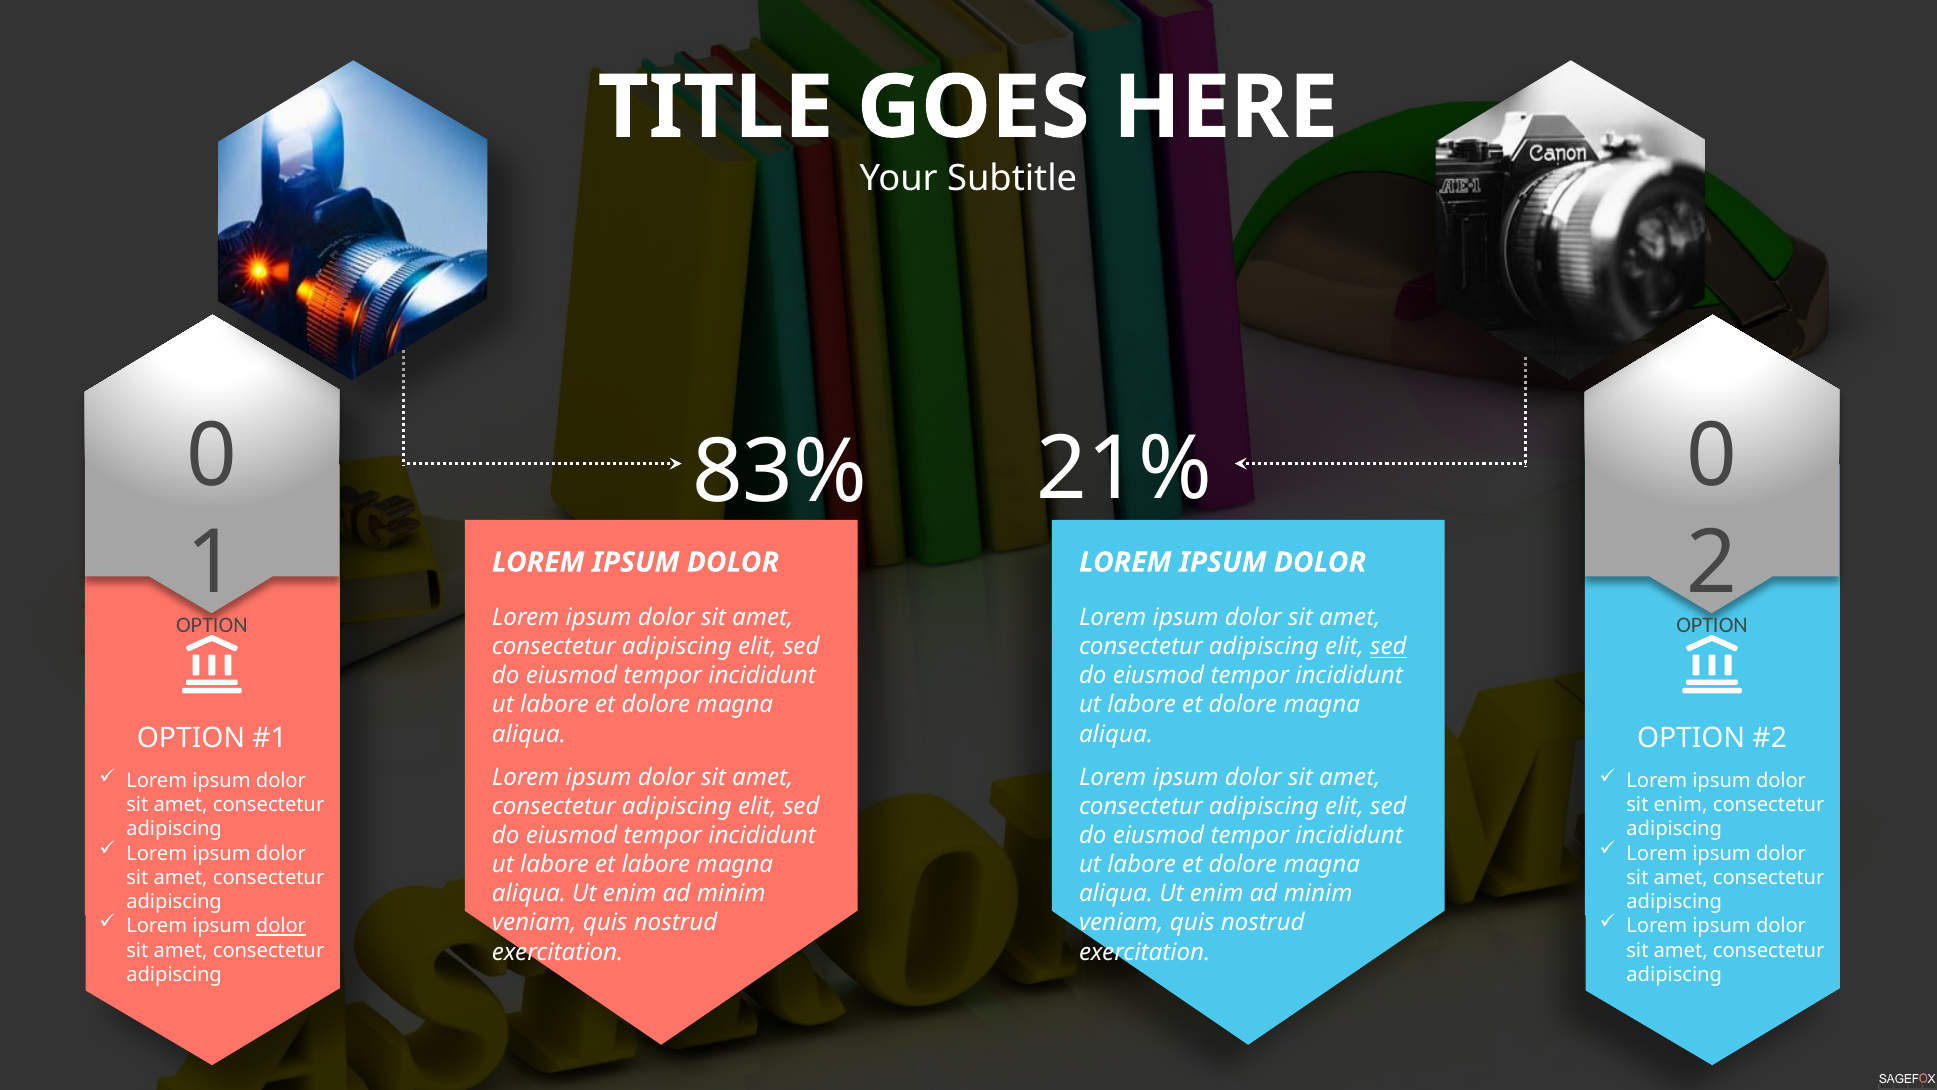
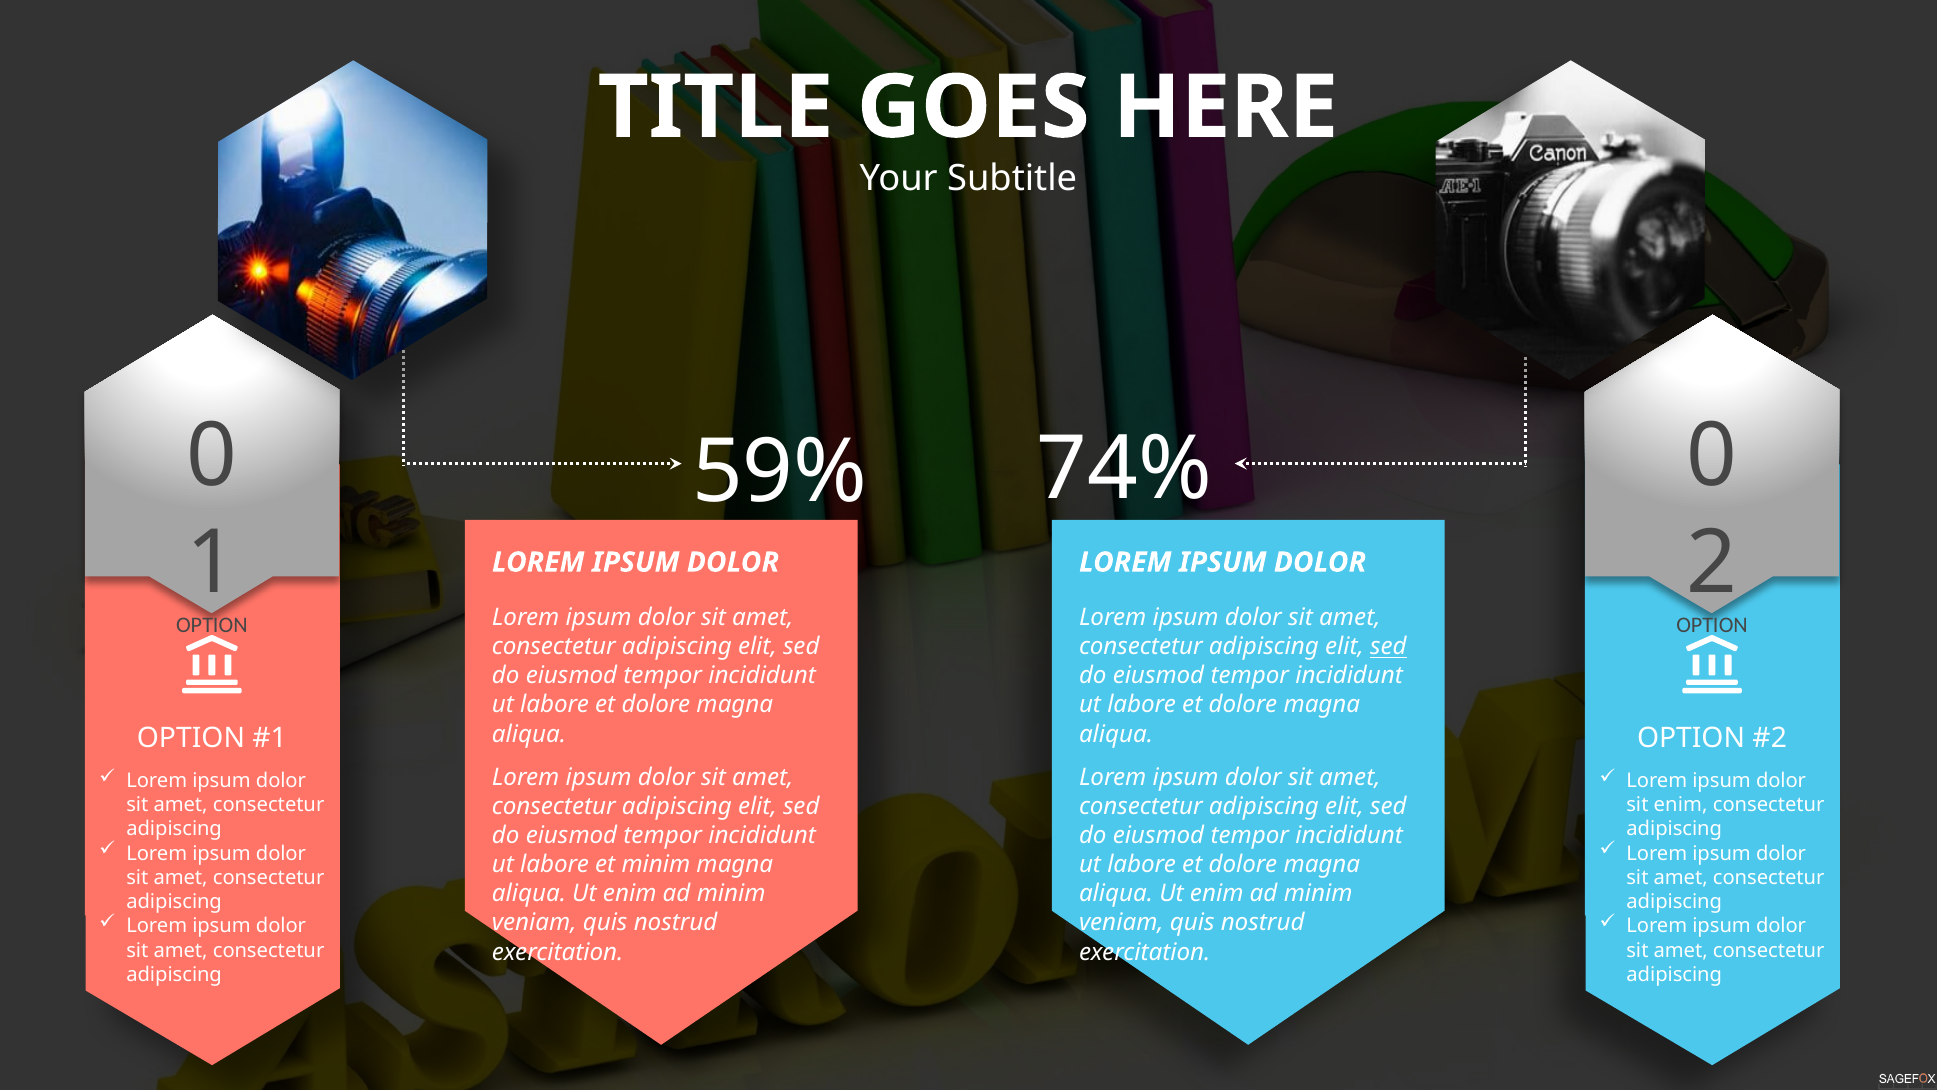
21%: 21% -> 74% (1124, 469)
83%: 83% -> 59% (780, 472)
et labore: labore -> minim (656, 865)
dolor underline: present -> none (281, 926)
